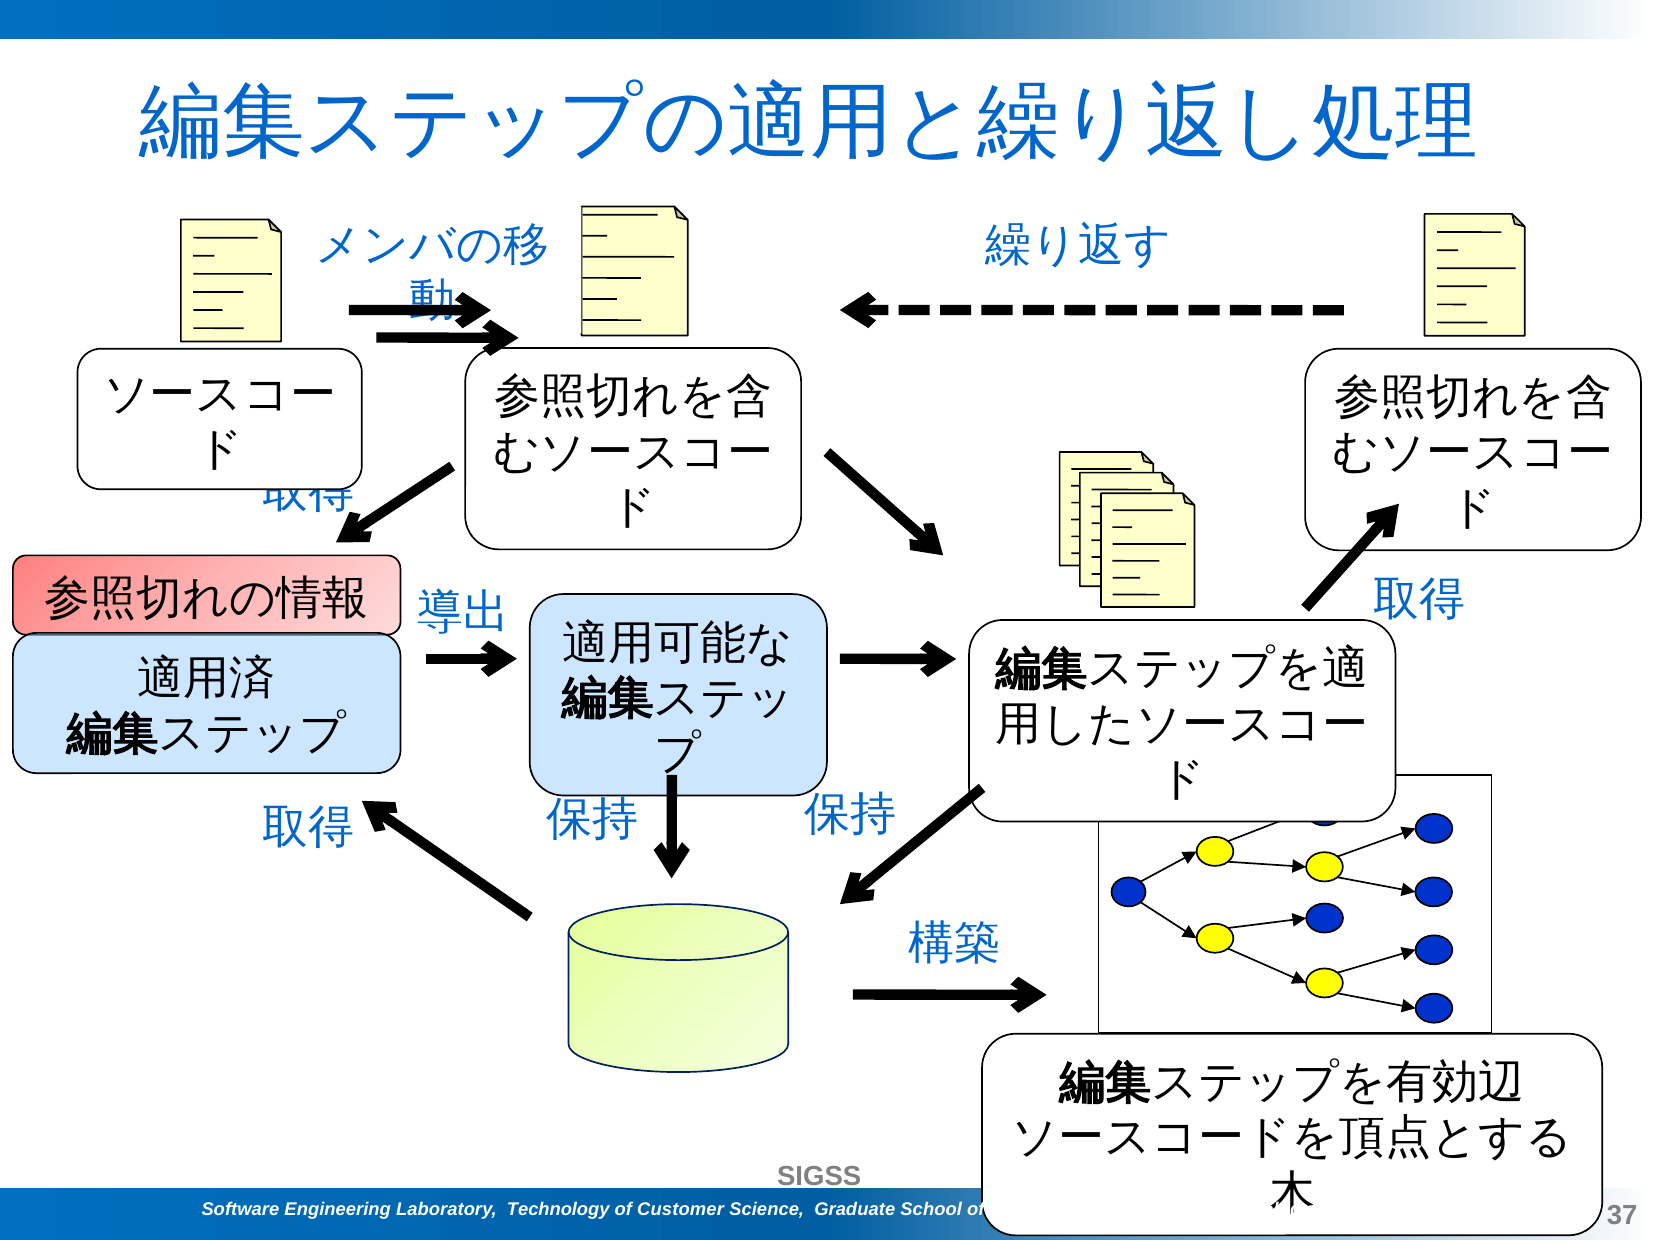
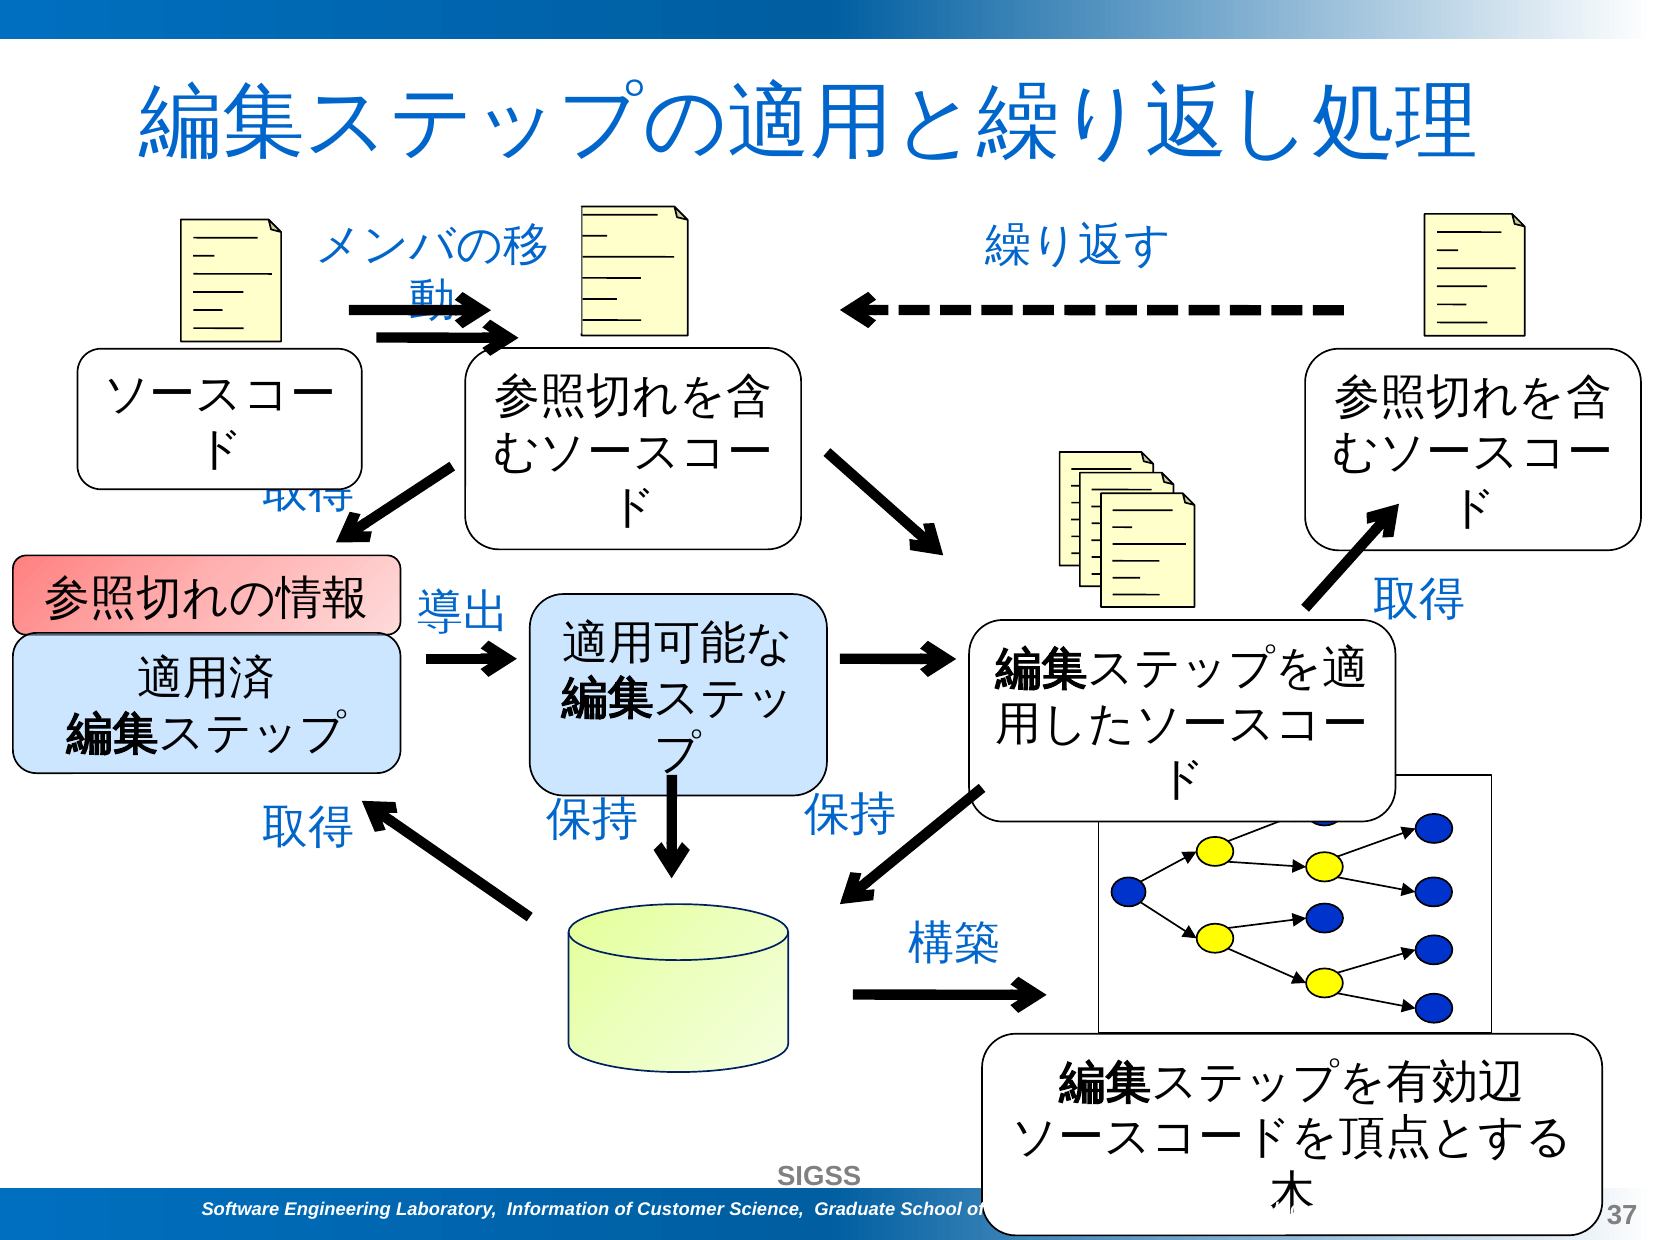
Laboratory Technology: Technology -> Information (558, 1210)
